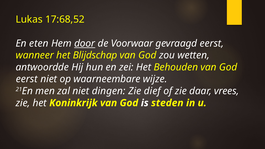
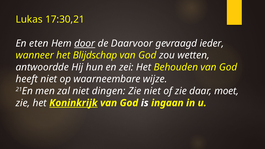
17:68,52: 17:68,52 -> 17:30,21 (65, 20)
Voorwaar: Voorwaar -> Daarvoor (132, 43)
gevraagd eerst: eerst -> ieder (212, 43)
eerst: eerst -> heeft (27, 79)
Zie dief: dief -> niet (152, 91)
vrees: vrees -> moet (227, 91)
Koninkrijk underline: none -> present (73, 103)
steden: steden -> ingaan (167, 103)
